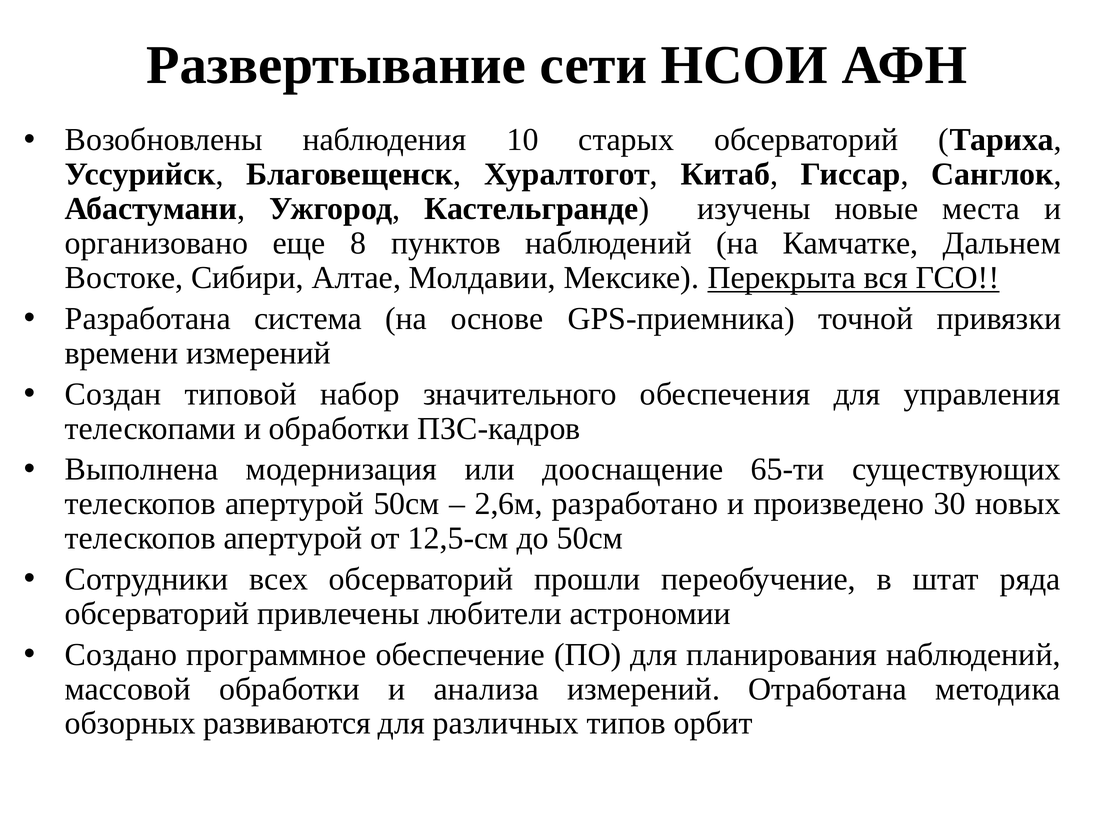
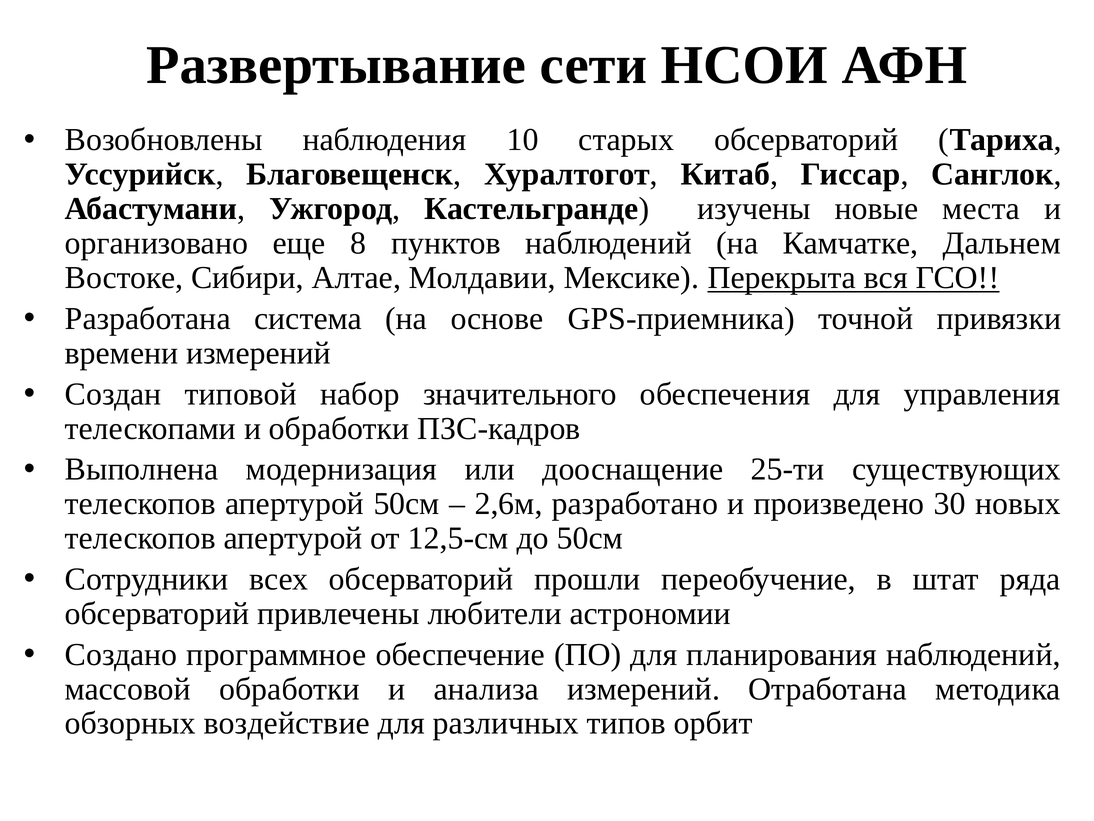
65-ти: 65-ти -> 25-ти (788, 469)
развиваются: развиваются -> воздействие (287, 723)
